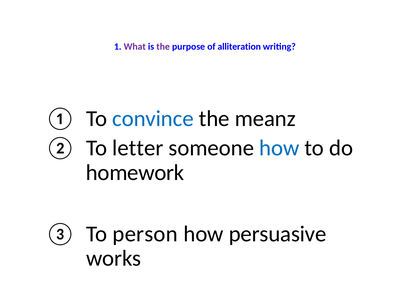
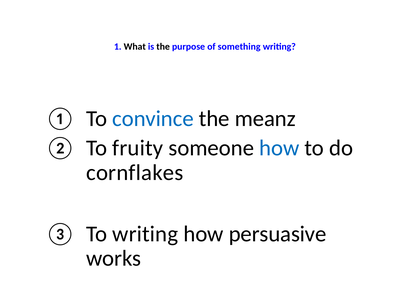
What colour: purple -> black (135, 47)
the colour: purple -> black (163, 47)
alliteration: alliteration -> something (239, 47)
letter: letter -> fruity (138, 148)
homework: homework -> cornflakes (135, 173)
To person: person -> writing (145, 234)
